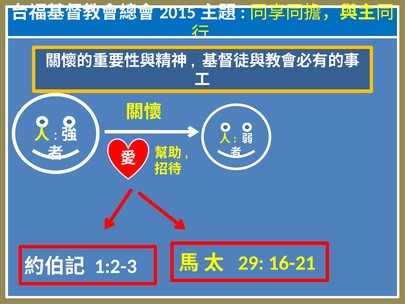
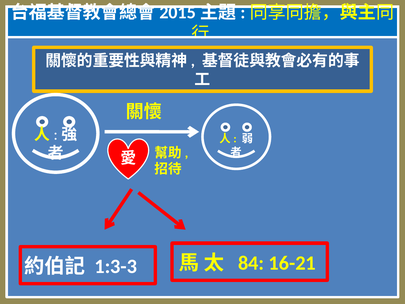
29: 29 -> 84 (251, 263)
1:2-3: 1:2-3 -> 1:3-3 (116, 266)
